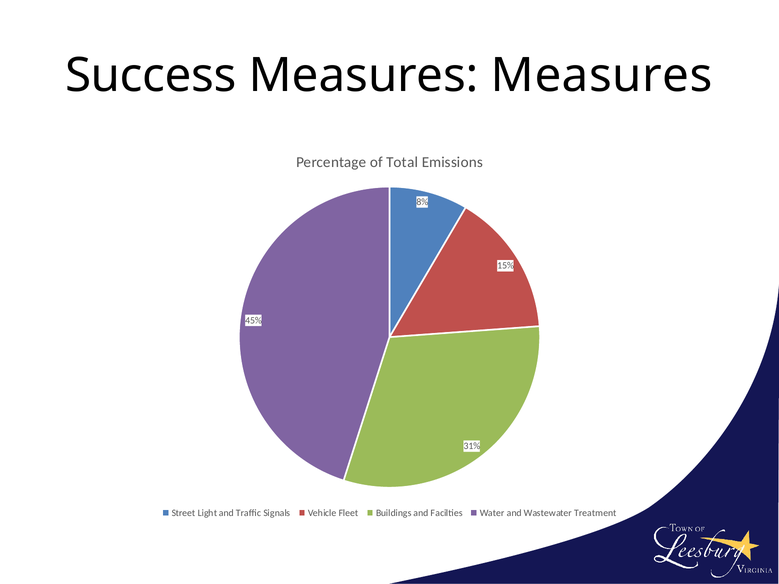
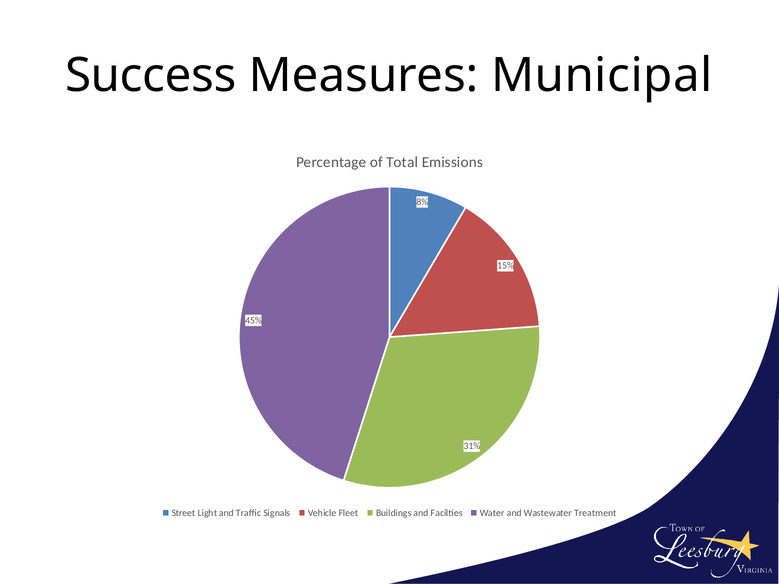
Measures Measures: Measures -> Municipal (602, 75)
